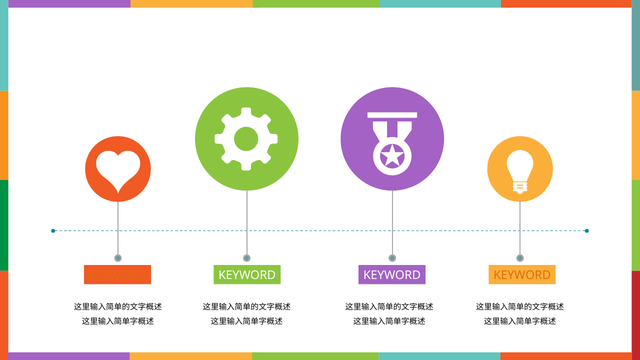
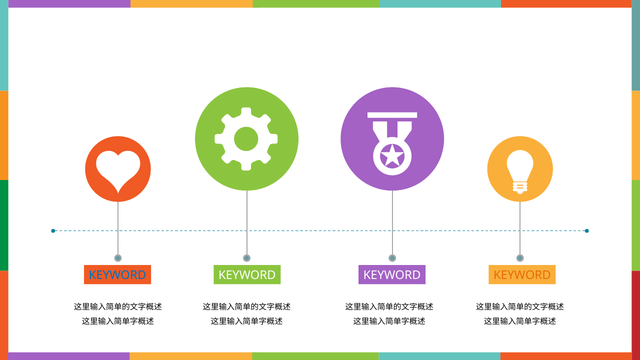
KEYWORD colour: orange -> blue (118, 275)
